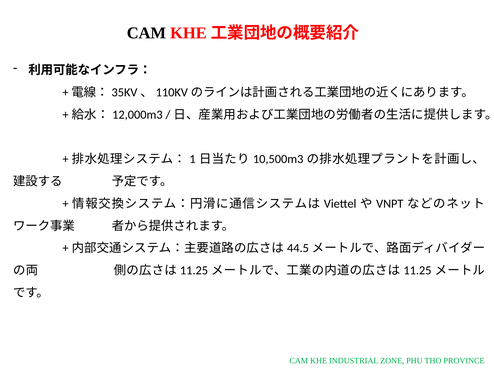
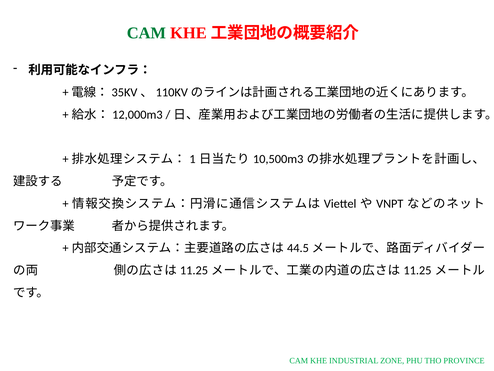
CAM colour: black -> green (146, 33)
